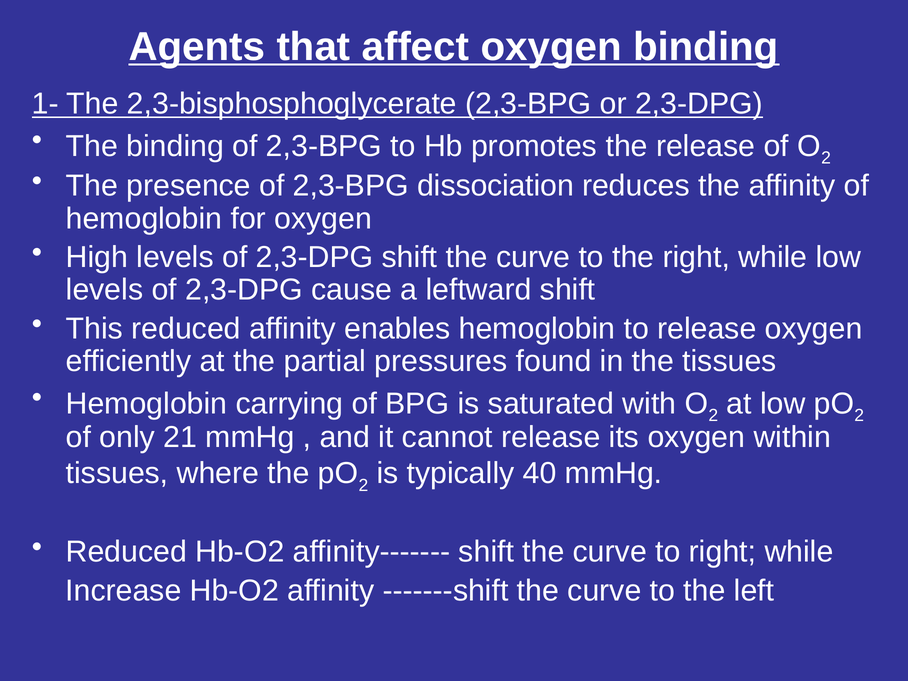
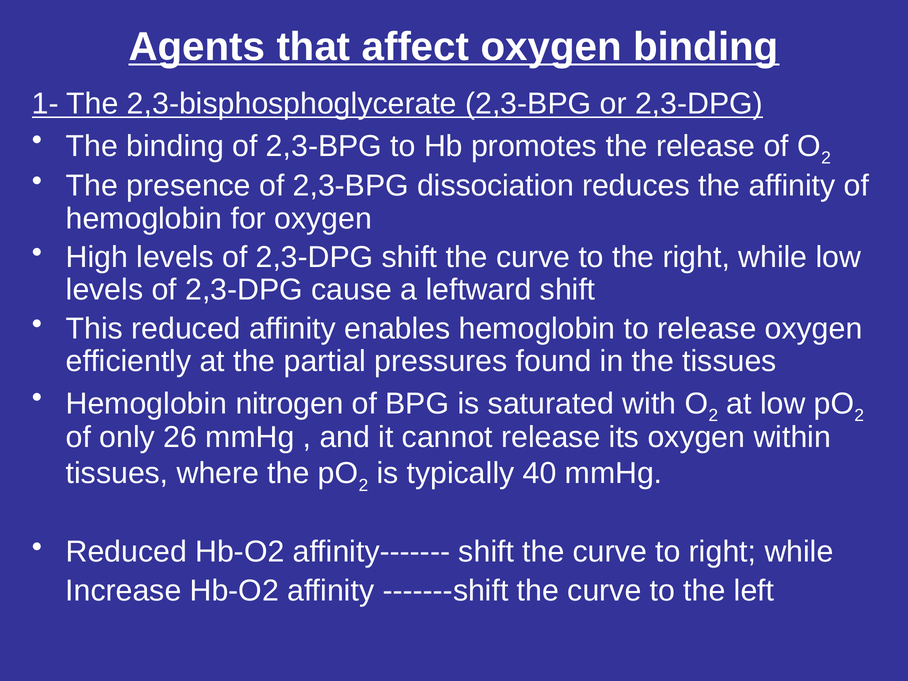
carrying: carrying -> nitrogen (290, 404)
21: 21 -> 26 (180, 437)
